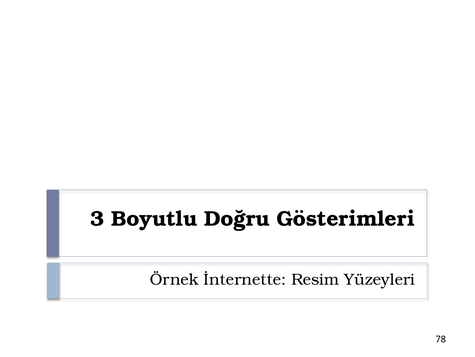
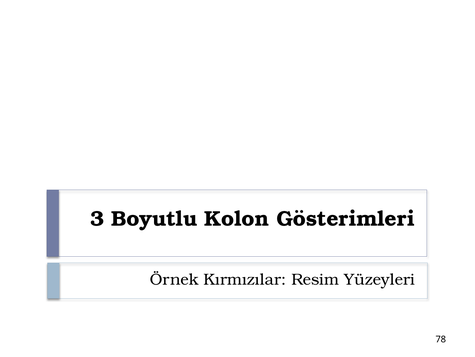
Doğru: Doğru -> Kolon (237, 218)
İnternette: İnternette -> Kırmızılar (245, 279)
